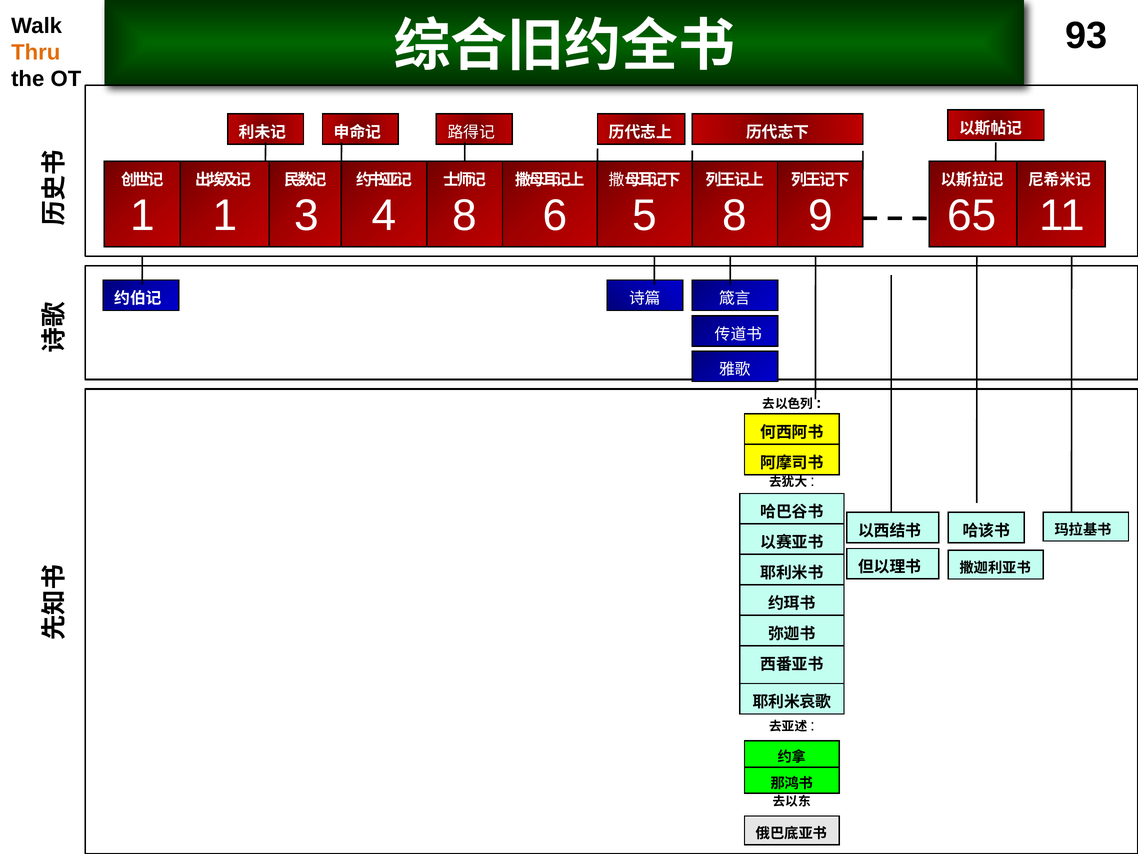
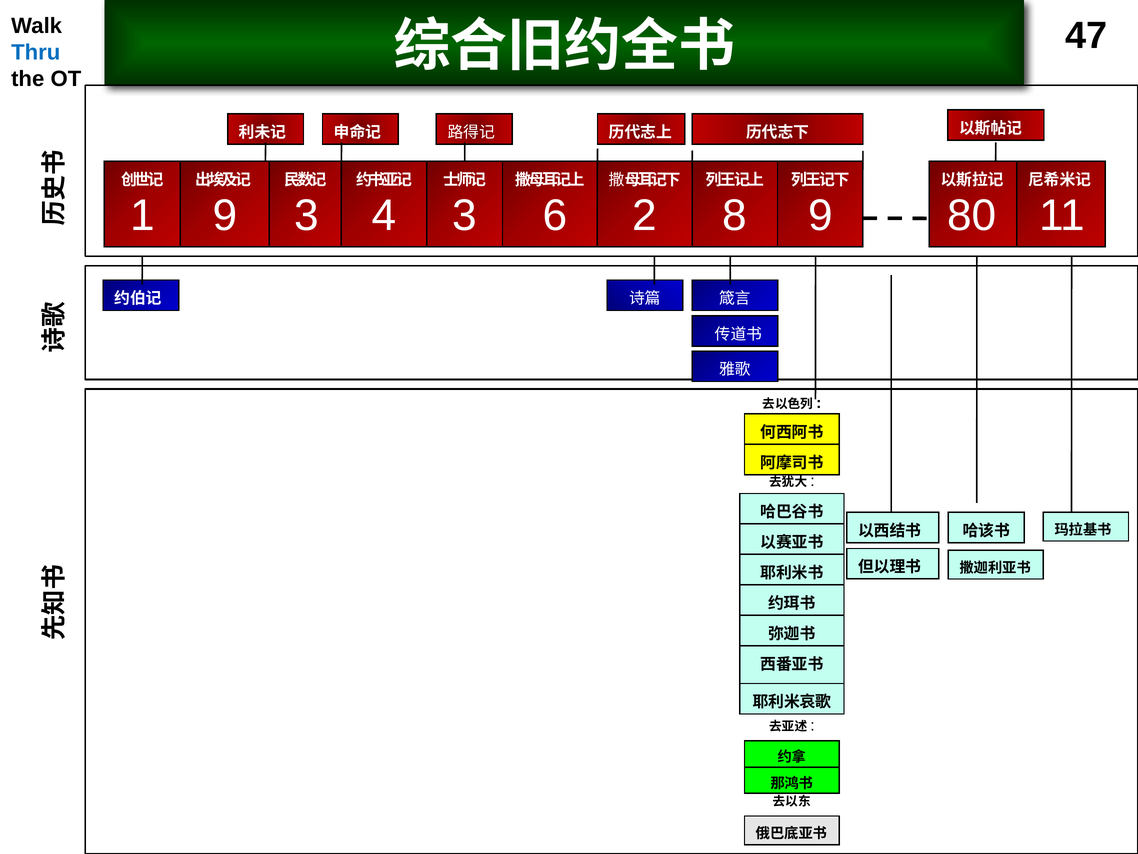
93: 93 -> 47 (1086, 36)
Thru colour: orange -> blue (36, 53)
1 1: 1 -> 9 (225, 215)
4 8: 8 -> 3 (465, 215)
5: 5 -> 2 (645, 215)
65: 65 -> 80 (972, 215)
